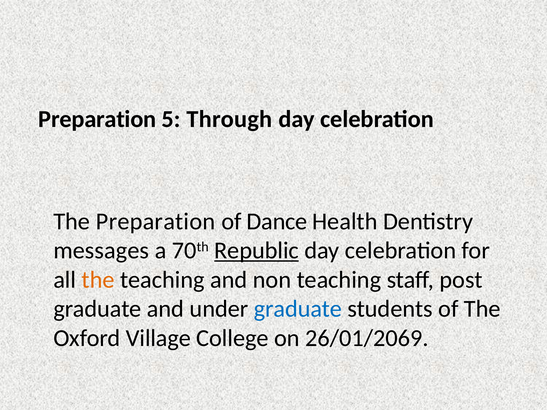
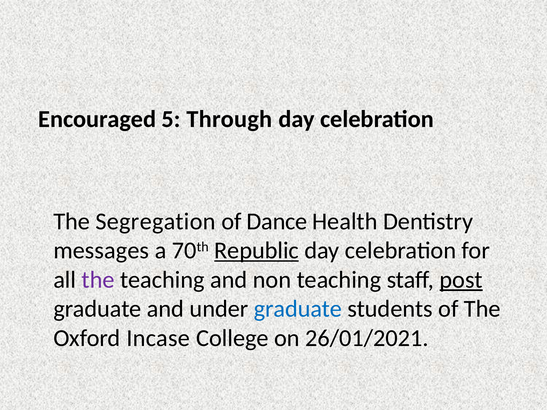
Preparation: Preparation -> Encouraged (97, 119)
The Preparation: Preparation -> Segregation (156, 222)
the colour: orange -> purple (98, 280)
post underline: none -> present (461, 280)
Village: Village -> Incase (158, 338)
26/01/2069: 26/01/2069 -> 26/01/2021 (367, 338)
